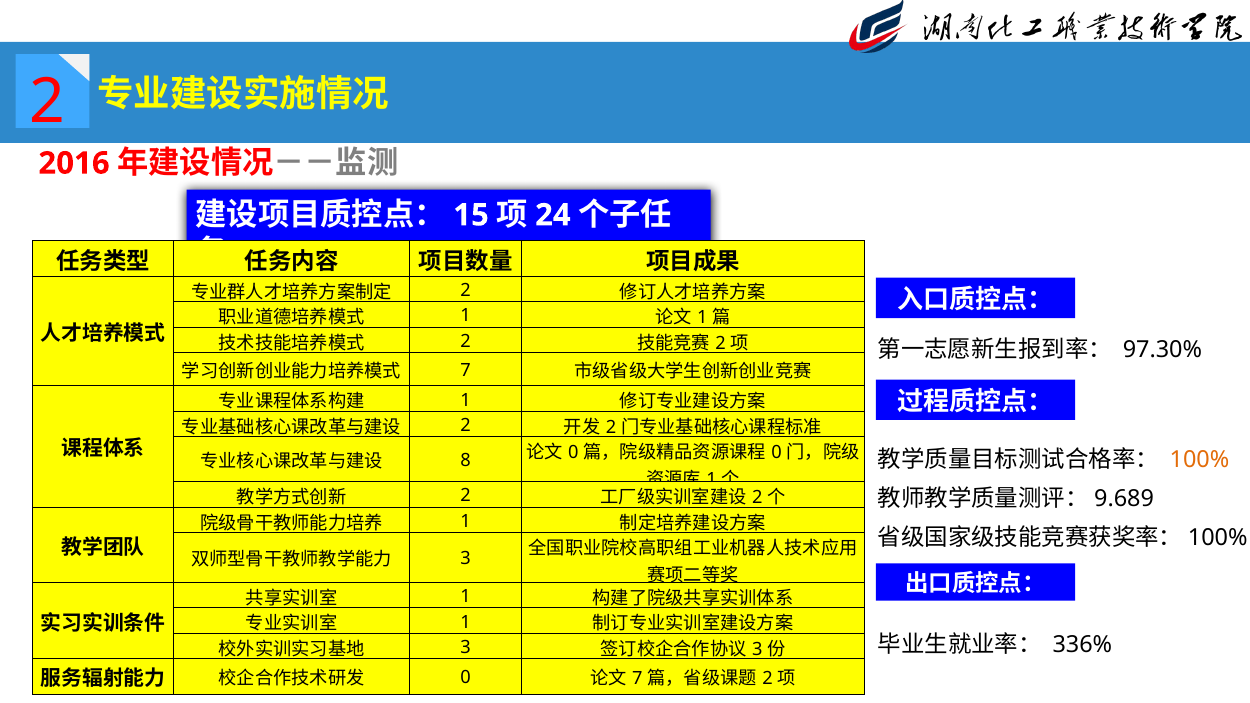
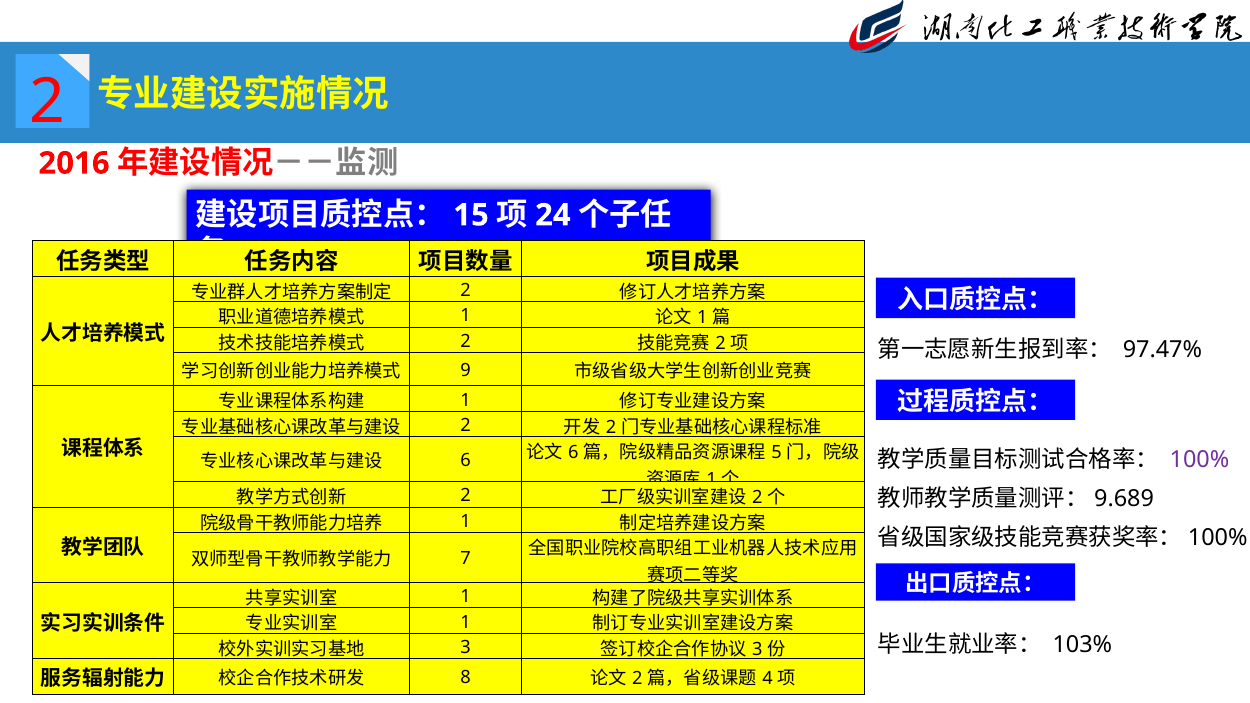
97.30%: 97.30% -> 97.47% (1162, 350)
7: 7 -> 9 (466, 371)
0: 0 -> 6 (573, 453)
0: 0 -> 5 (777, 453)
100% colour: orange -> purple (1200, 459)
8: 8 -> 6 (466, 461)
3: 3 -> 7 (466, 559)
336%: 336% -> 103% (1082, 645)
0: 0 -> 8 (466, 678)
7: 7 -> 2 (637, 679)
2: 2 -> 4 (768, 679)
